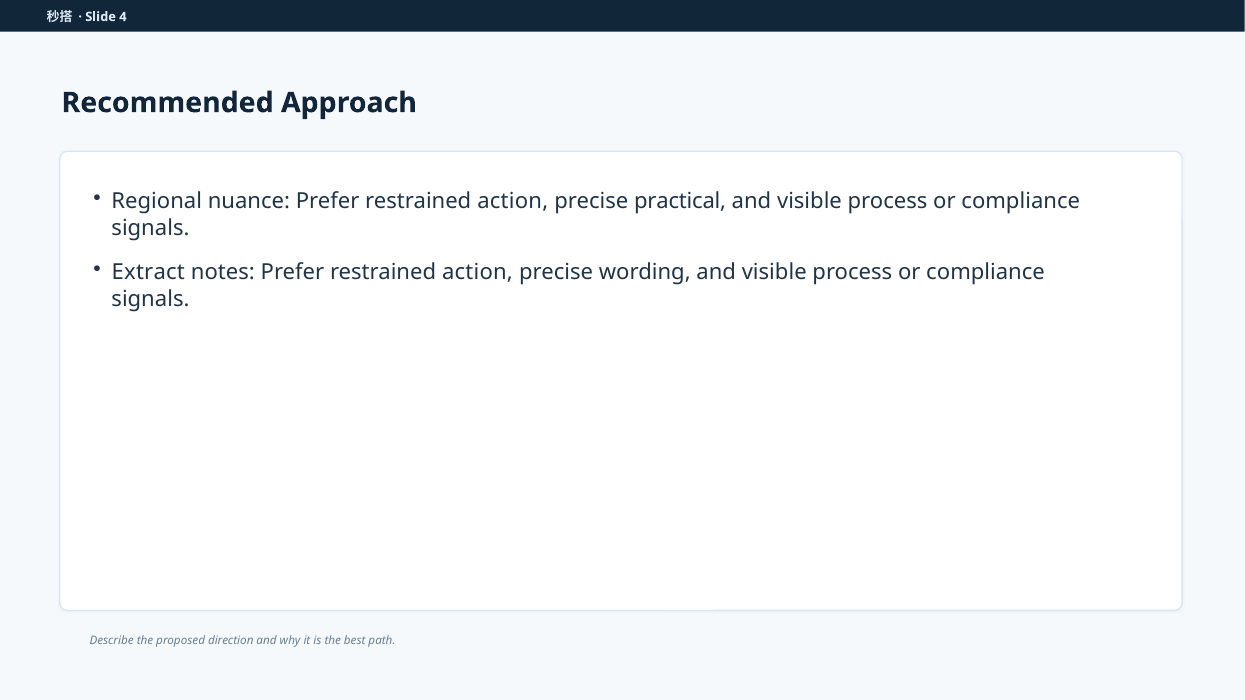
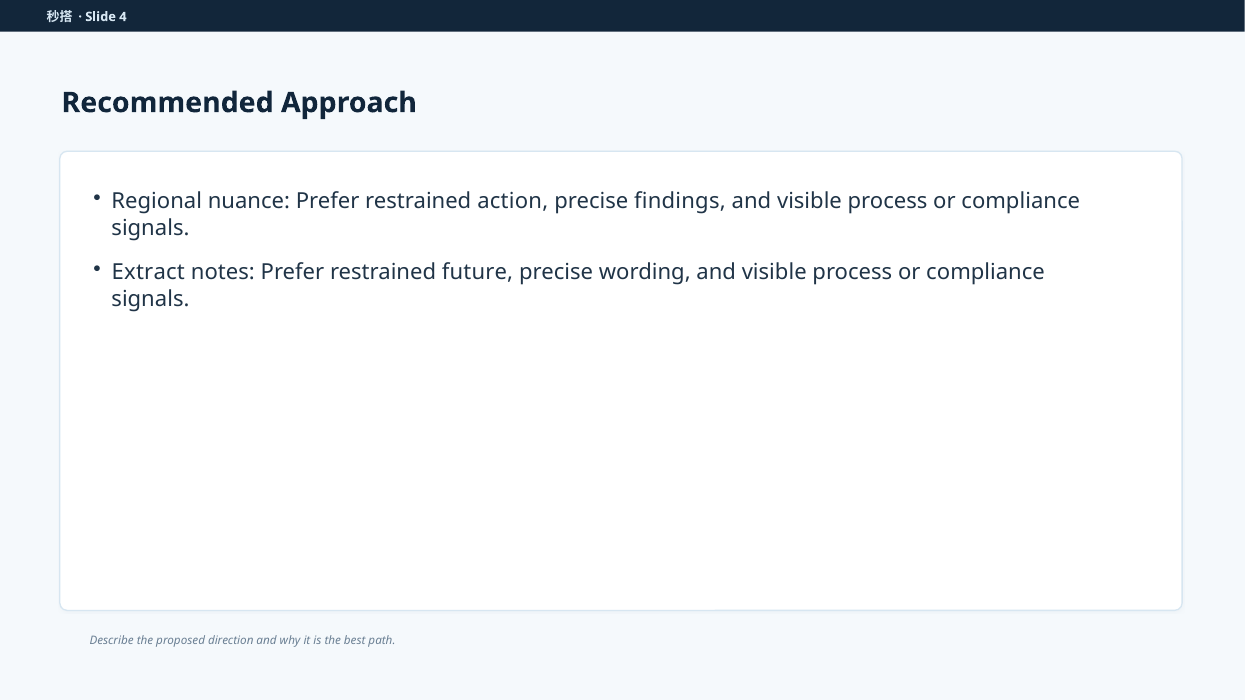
practical: practical -> findings (680, 201)
notes Prefer restrained action: action -> future (478, 273)
